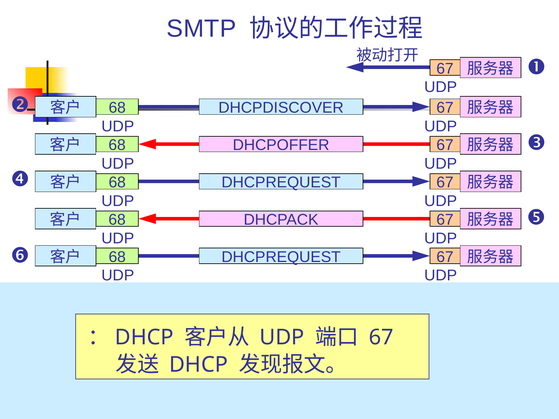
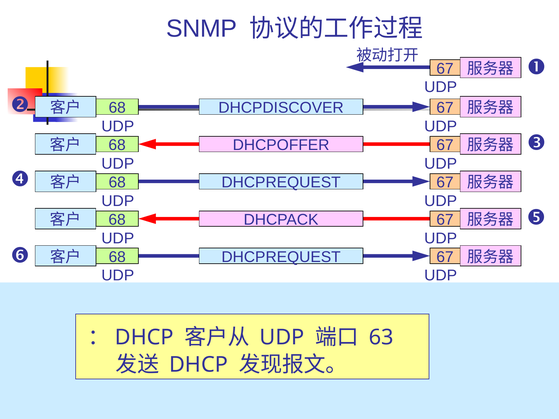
SMTP: SMTP -> SNMP (202, 29)
67: 67 -> 63 (381, 338)
